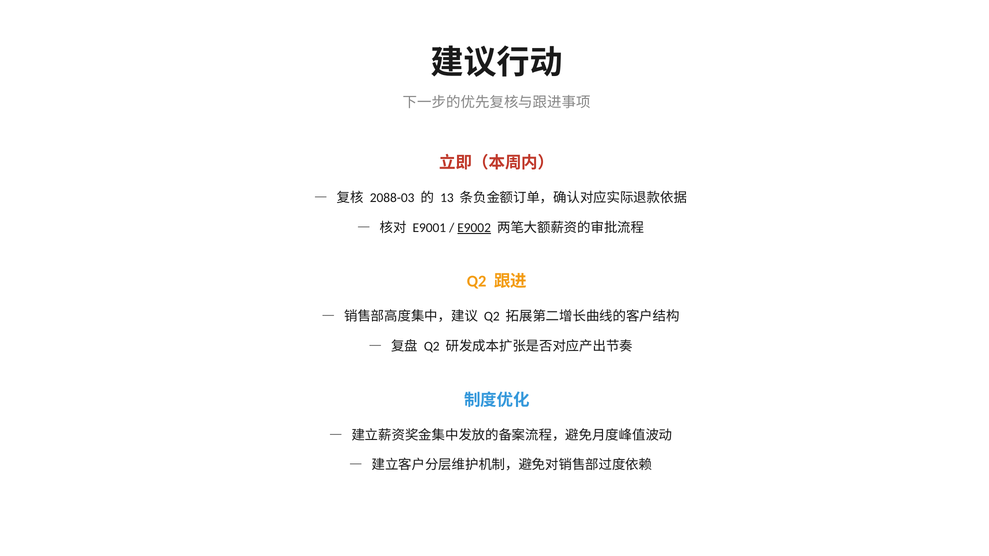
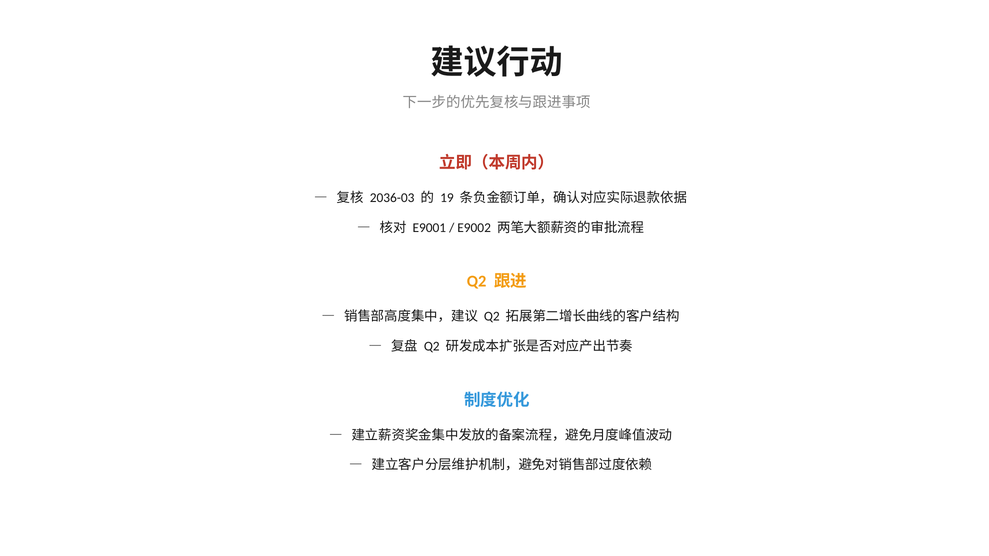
2088-03: 2088-03 -> 2036-03 (392, 198)
13: 13 -> 19 (447, 198)
E9002 underline: present -> none (474, 228)
